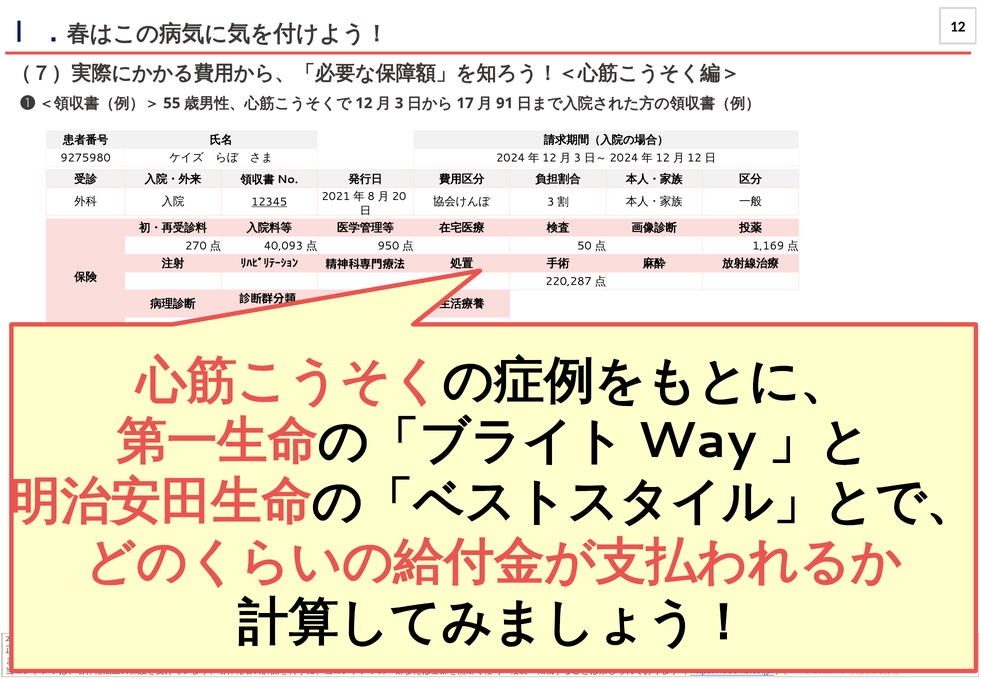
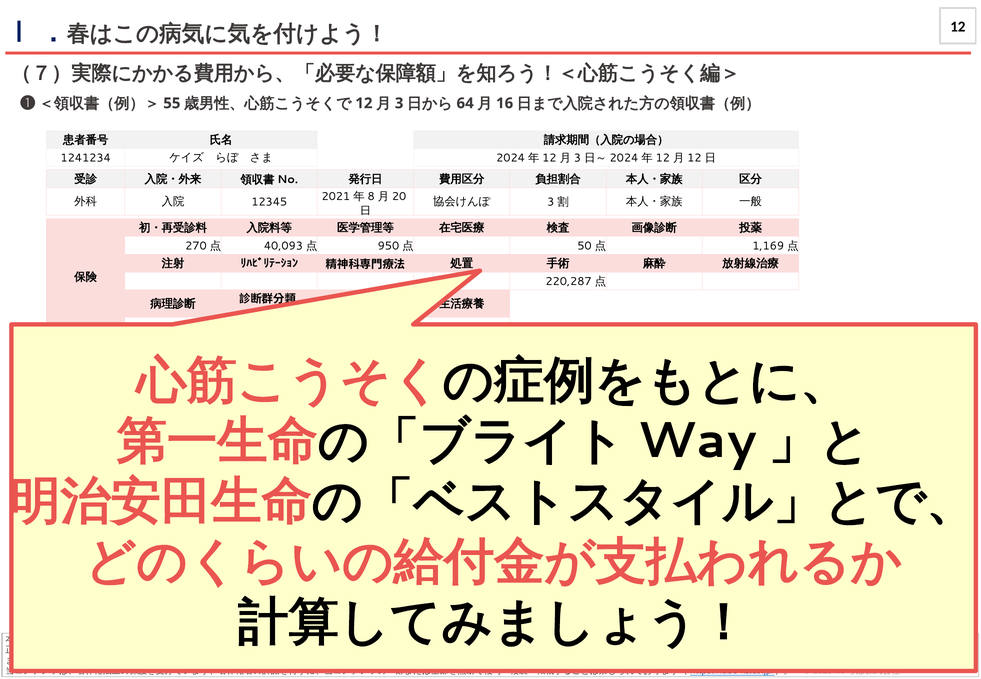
17: 17 -> 64 (465, 103)
91: 91 -> 16 (505, 103)
9275980: 9275980 -> 1241234 (86, 158)
12345 underline: present -> none (269, 202)
